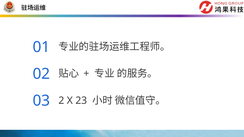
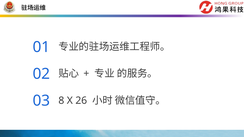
2: 2 -> 8 (61, 101)
23: 23 -> 26 (81, 101)
